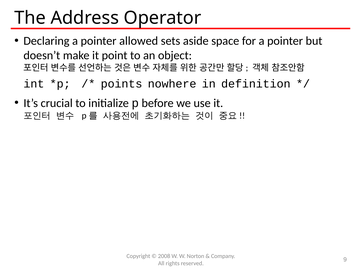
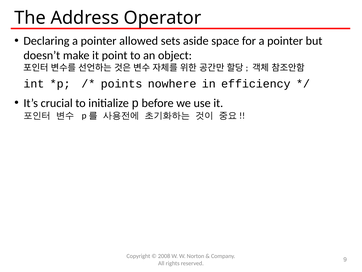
definition: definition -> efficiency (256, 84)
